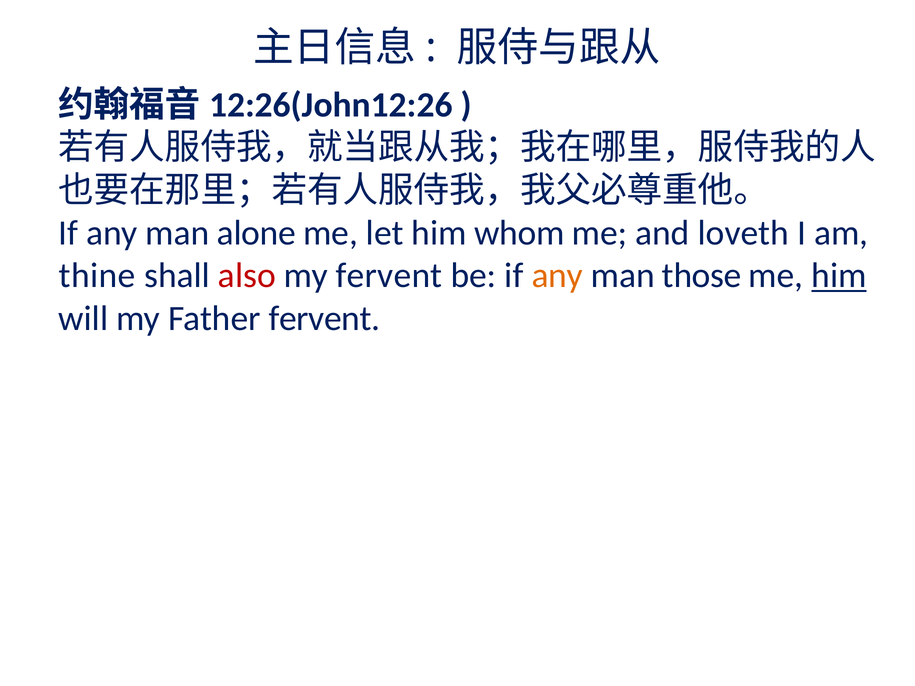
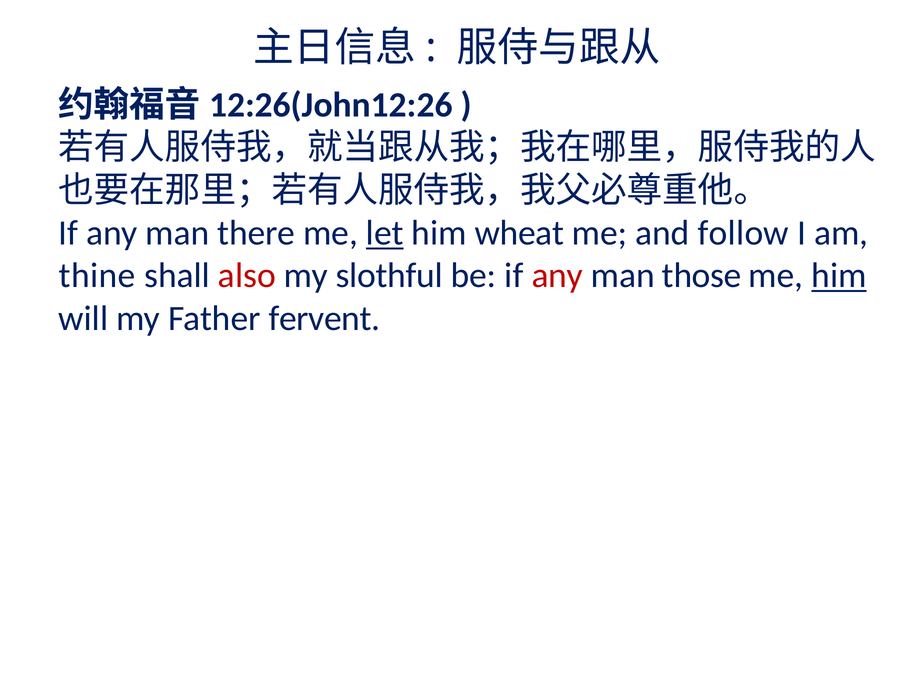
alone: alone -> there (256, 233)
let underline: none -> present (385, 233)
whom: whom -> wheat (519, 233)
loveth: loveth -> follow (743, 233)
my fervent: fervent -> slothful (389, 276)
any colour: orange -> red (557, 276)
